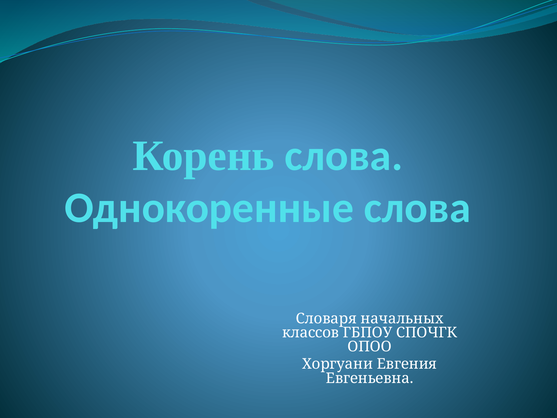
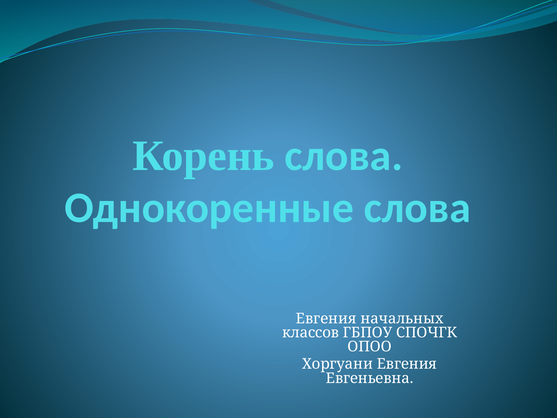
Словаря: Словаря -> Евгения (326, 318)
